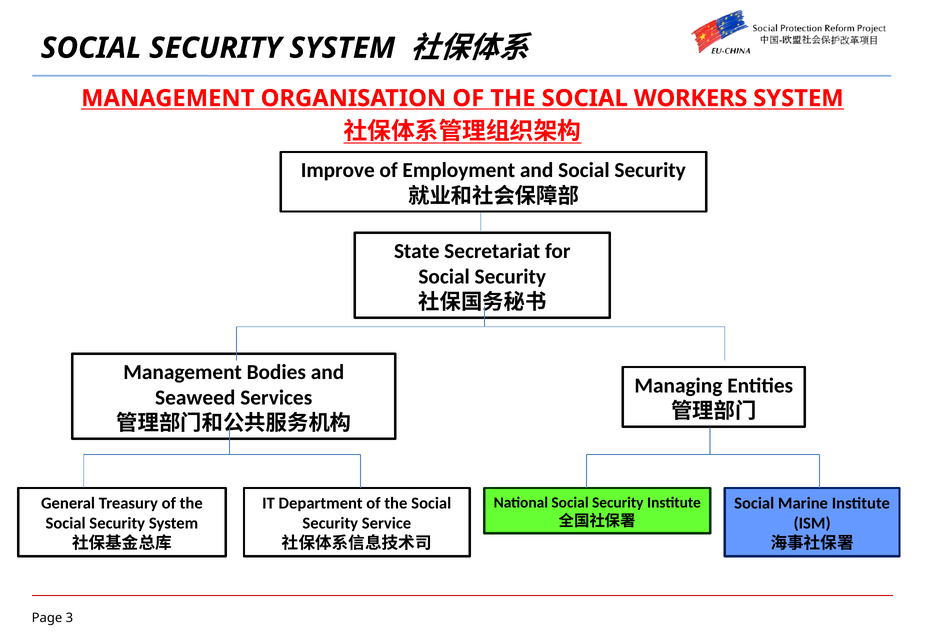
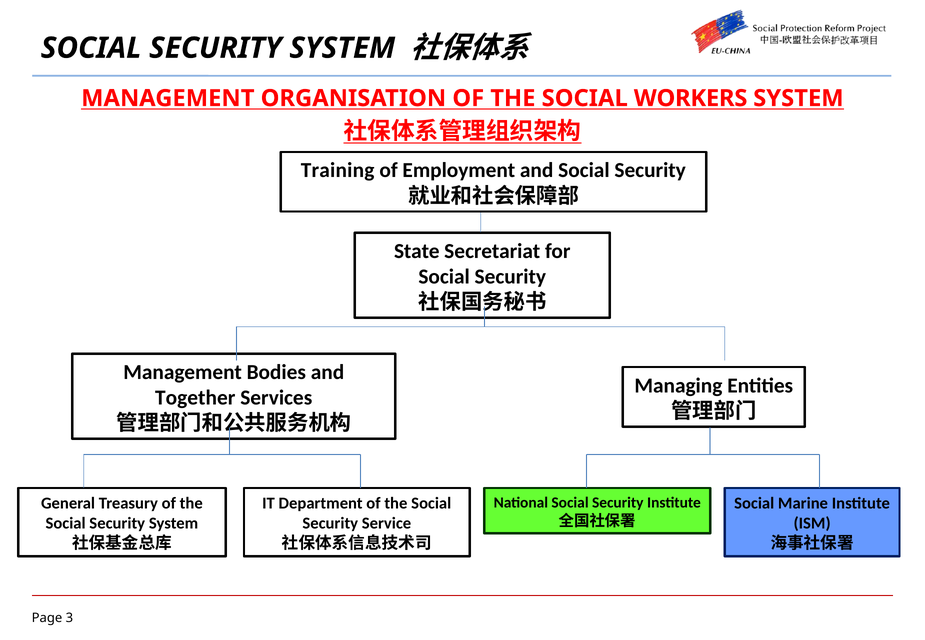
Improve: Improve -> Training (338, 171)
Seaweed: Seaweed -> Together (195, 398)
